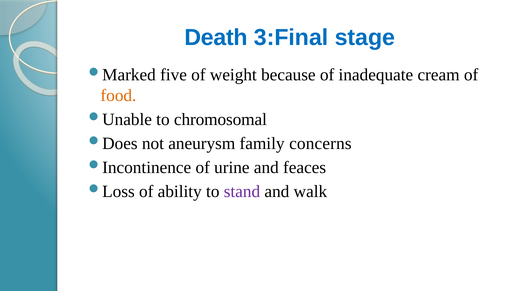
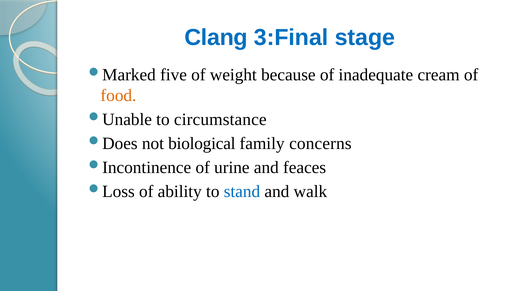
Death: Death -> Clang (216, 37)
chromosomal: chromosomal -> circumstance (220, 119)
aneurysm: aneurysm -> biological (202, 143)
stand colour: purple -> blue (242, 191)
